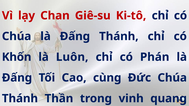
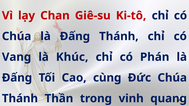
Khốn: Khốn -> Vang (17, 57)
Luôn: Luôn -> Khúc (72, 57)
